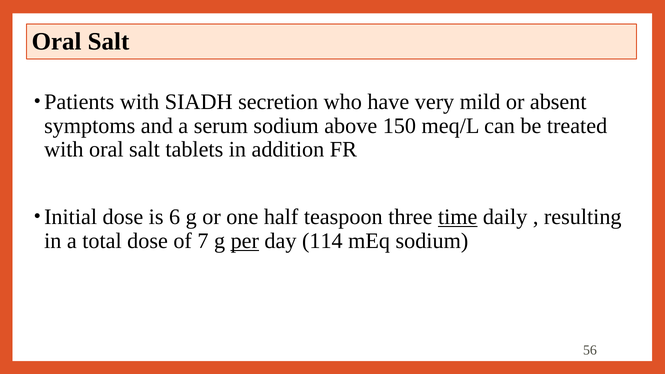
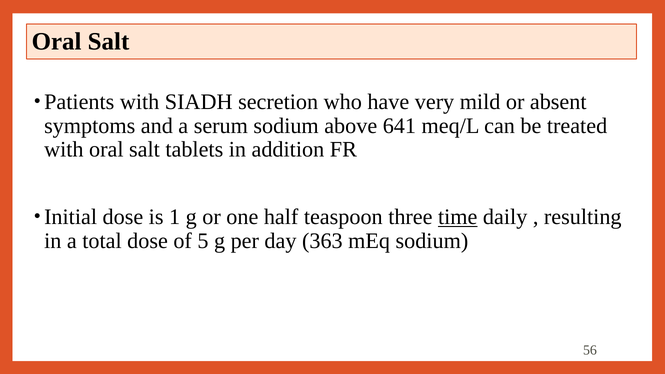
150: 150 -> 641 (399, 126)
6: 6 -> 1 (175, 217)
7: 7 -> 5 (203, 241)
per underline: present -> none (245, 241)
114: 114 -> 363 (322, 241)
